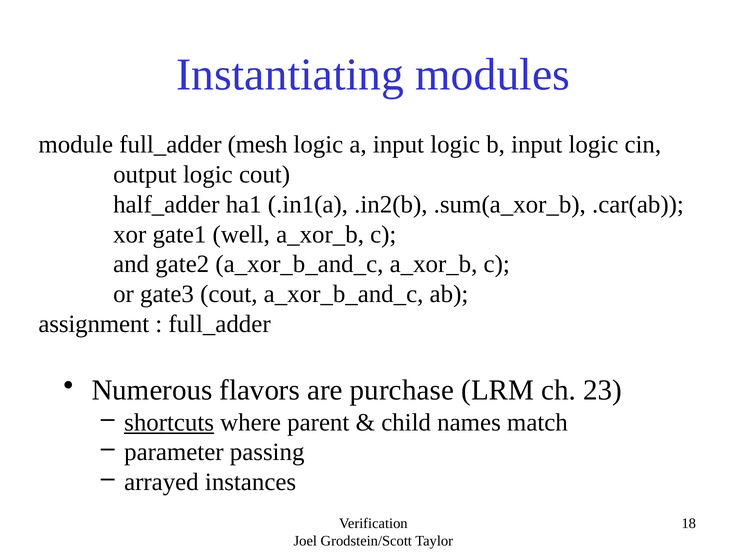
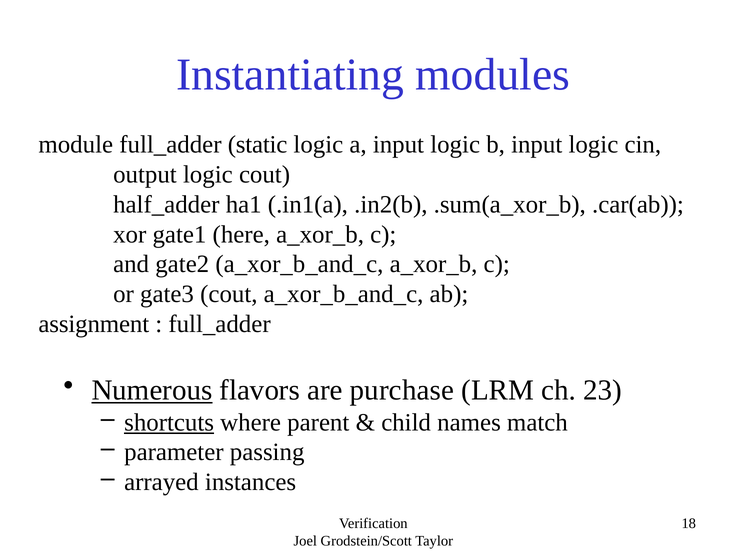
mesh: mesh -> static (258, 145)
well: well -> here (241, 234)
Numerous underline: none -> present (152, 390)
